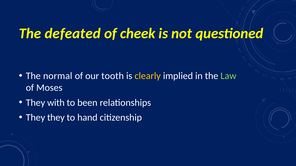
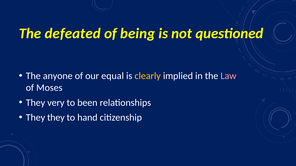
cheek: cheek -> being (138, 34)
normal: normal -> anyone (58, 76)
tooth: tooth -> equal (113, 76)
Law colour: light green -> pink (228, 76)
with: with -> very (56, 103)
